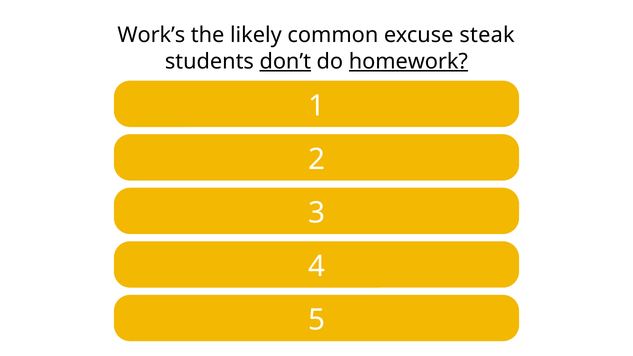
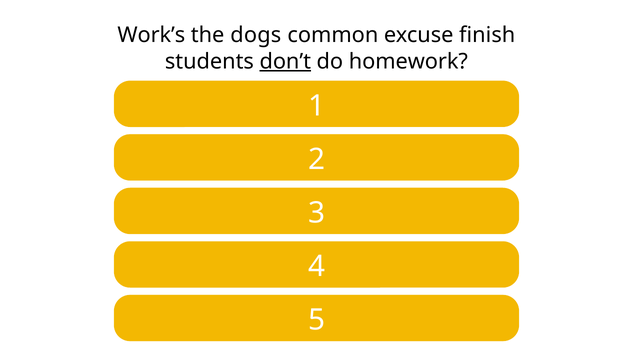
likely: likely -> dogs (256, 35)
steak: steak -> finish (487, 35)
homework underline: present -> none (408, 61)
